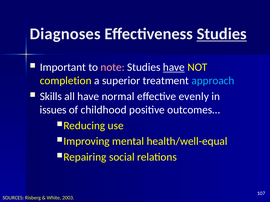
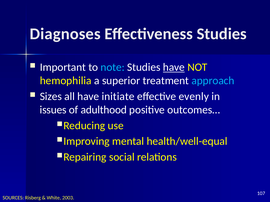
Studies underline: present -> none (222, 34)
note colour: pink -> light blue (113, 67)
completion: completion -> hemophilia (66, 81)
Skills: Skills -> Sizes (51, 97)
normal: normal -> initiate (118, 97)
childhood: childhood -> adulthood (104, 110)
